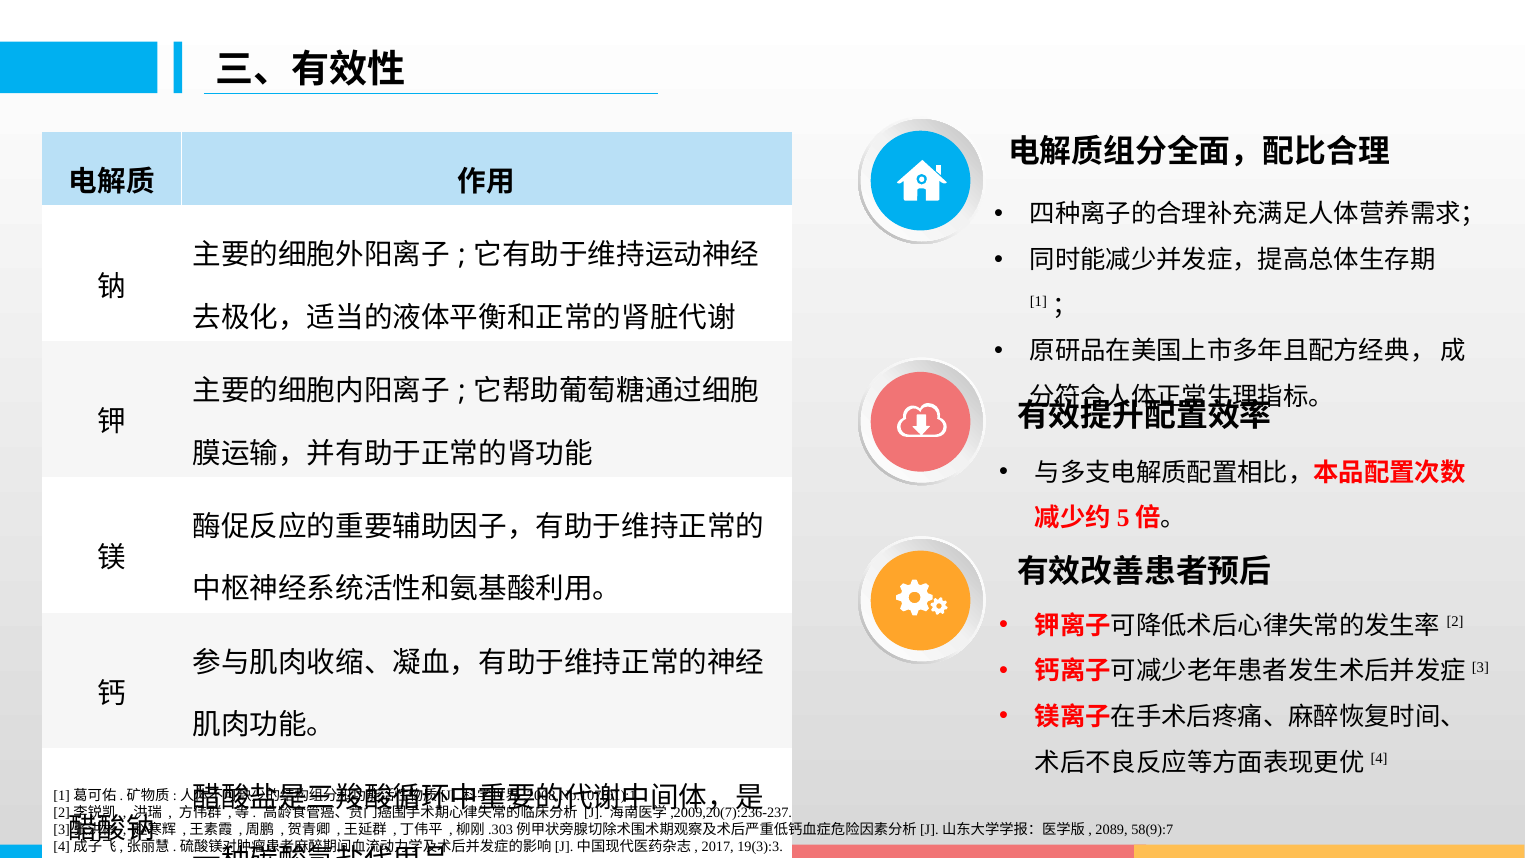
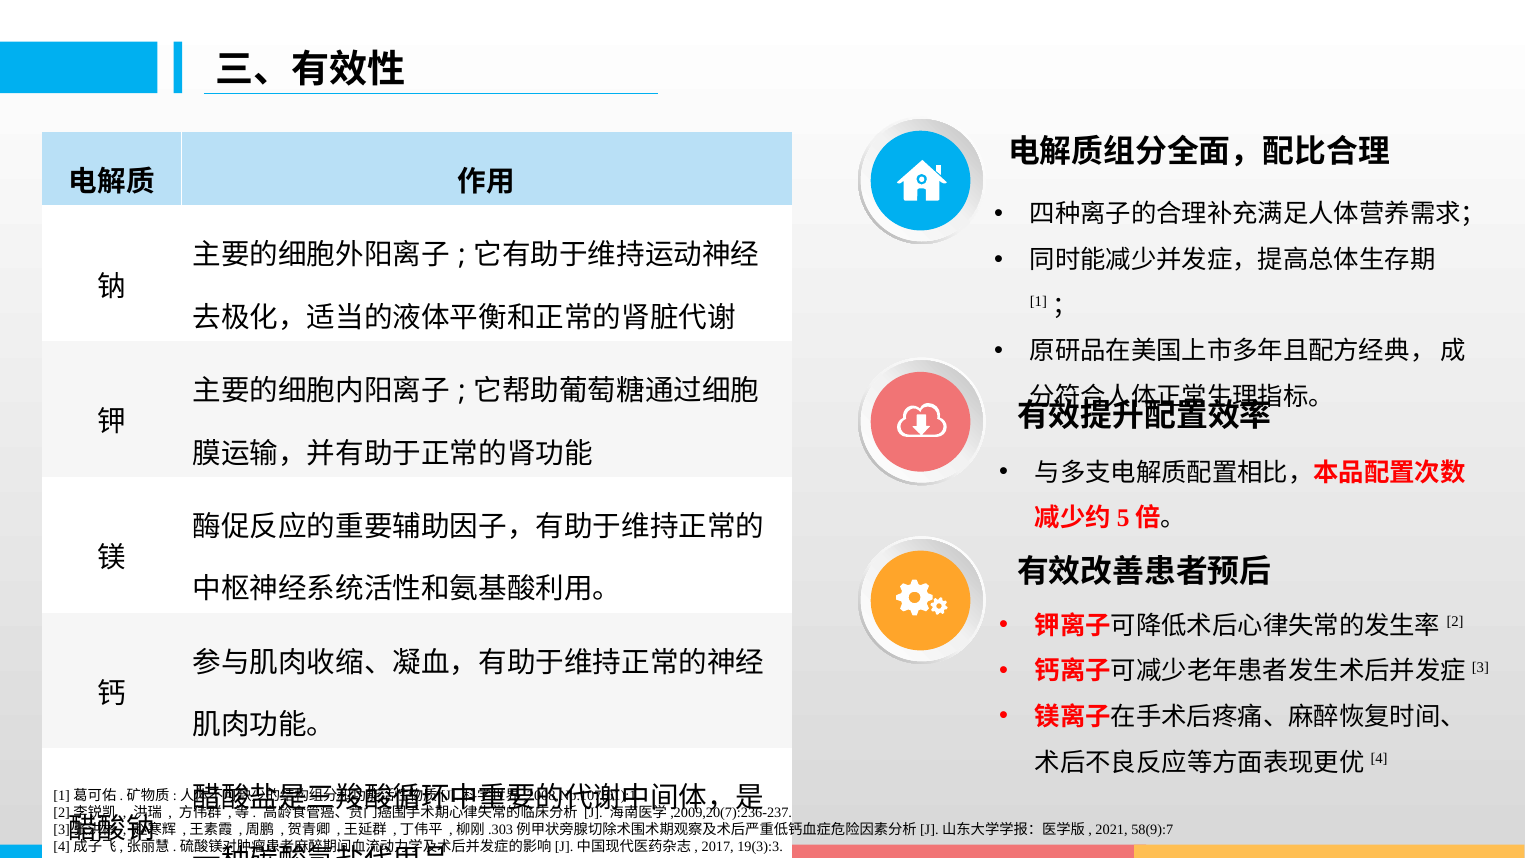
2089: 2089 -> 2021 (1112, 830)
